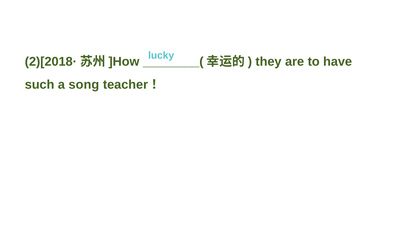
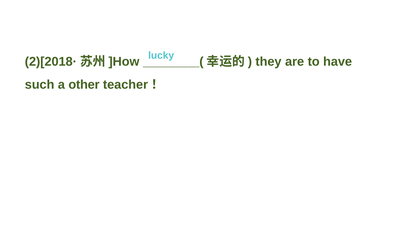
song: song -> other (84, 85)
